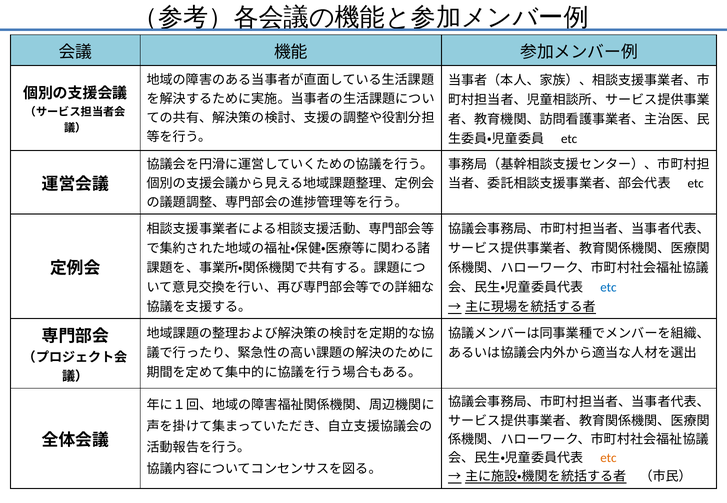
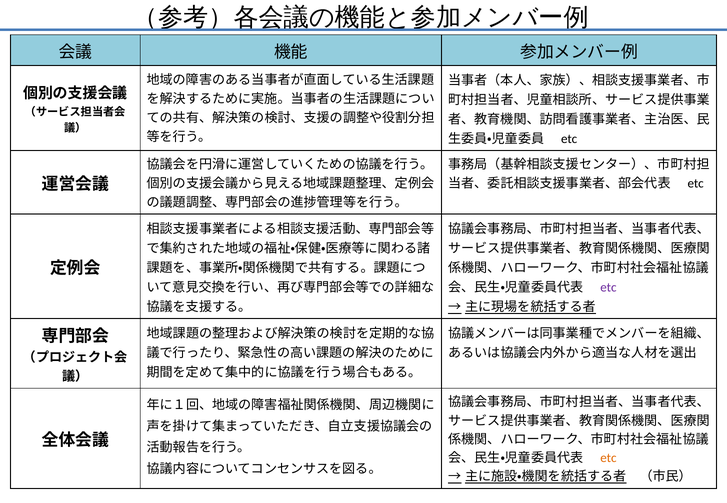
etc colour: blue -> purple (608, 288)
